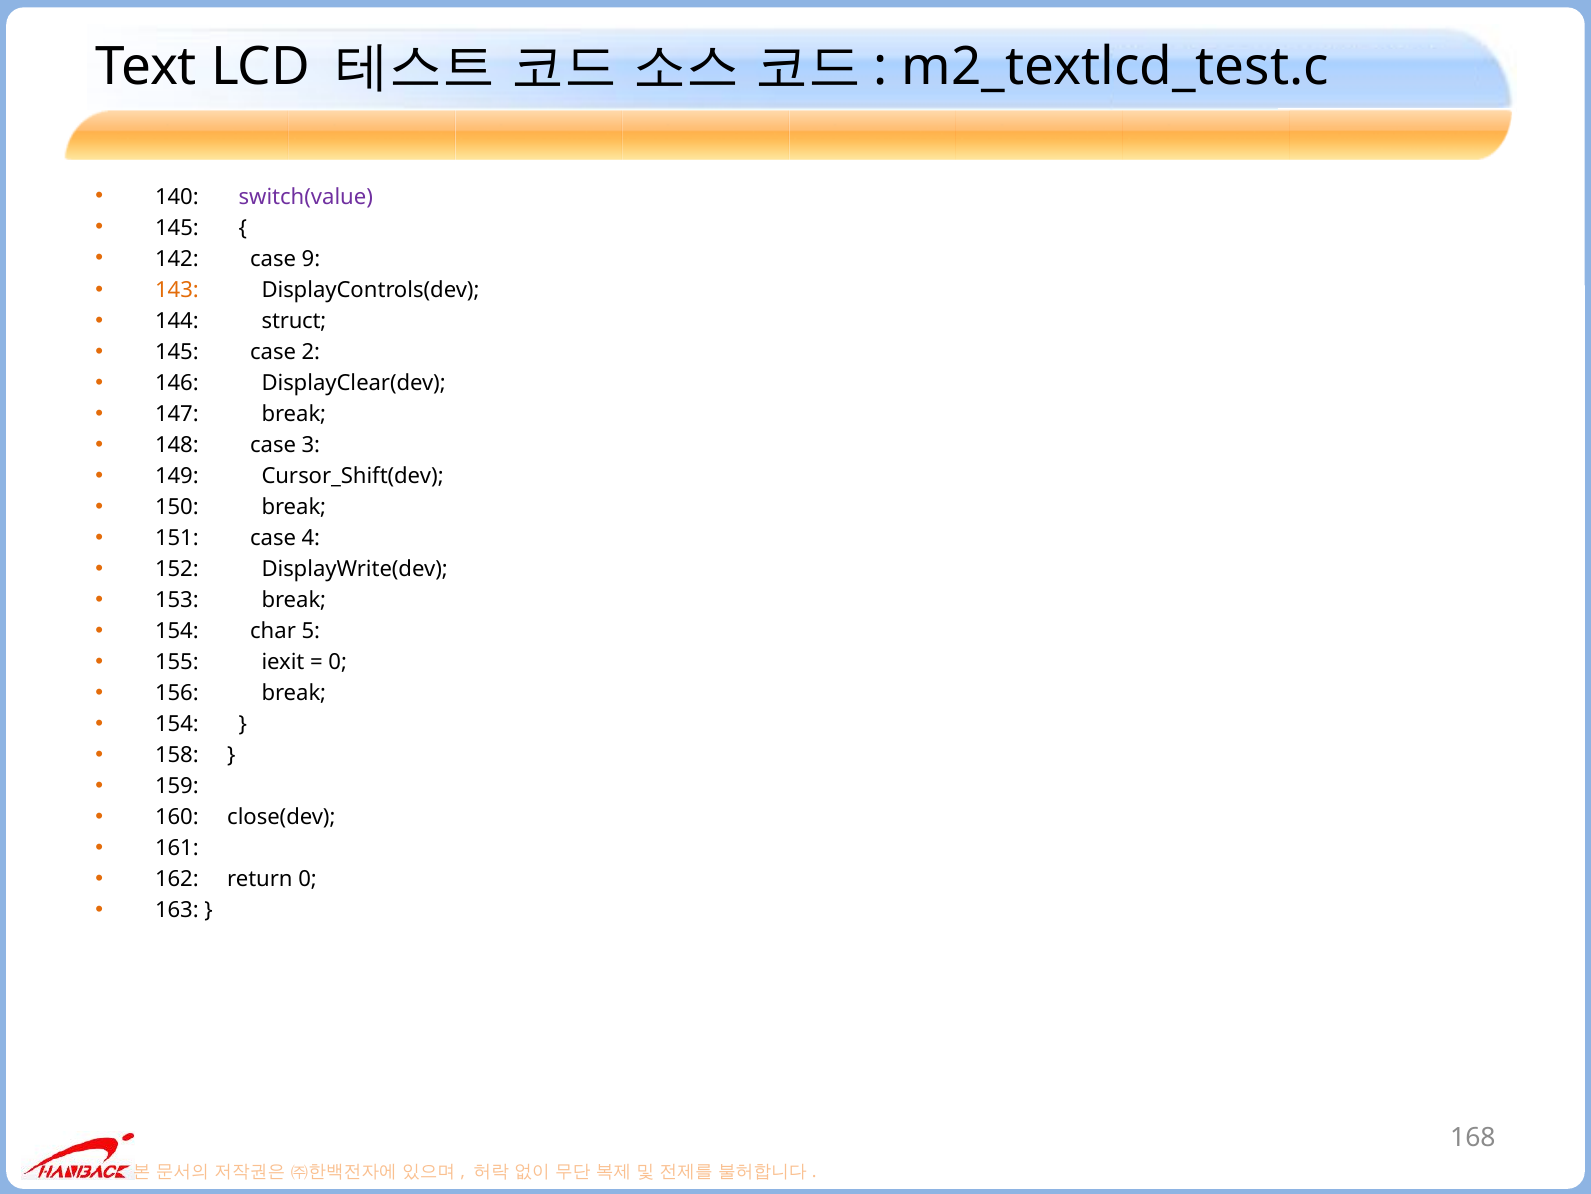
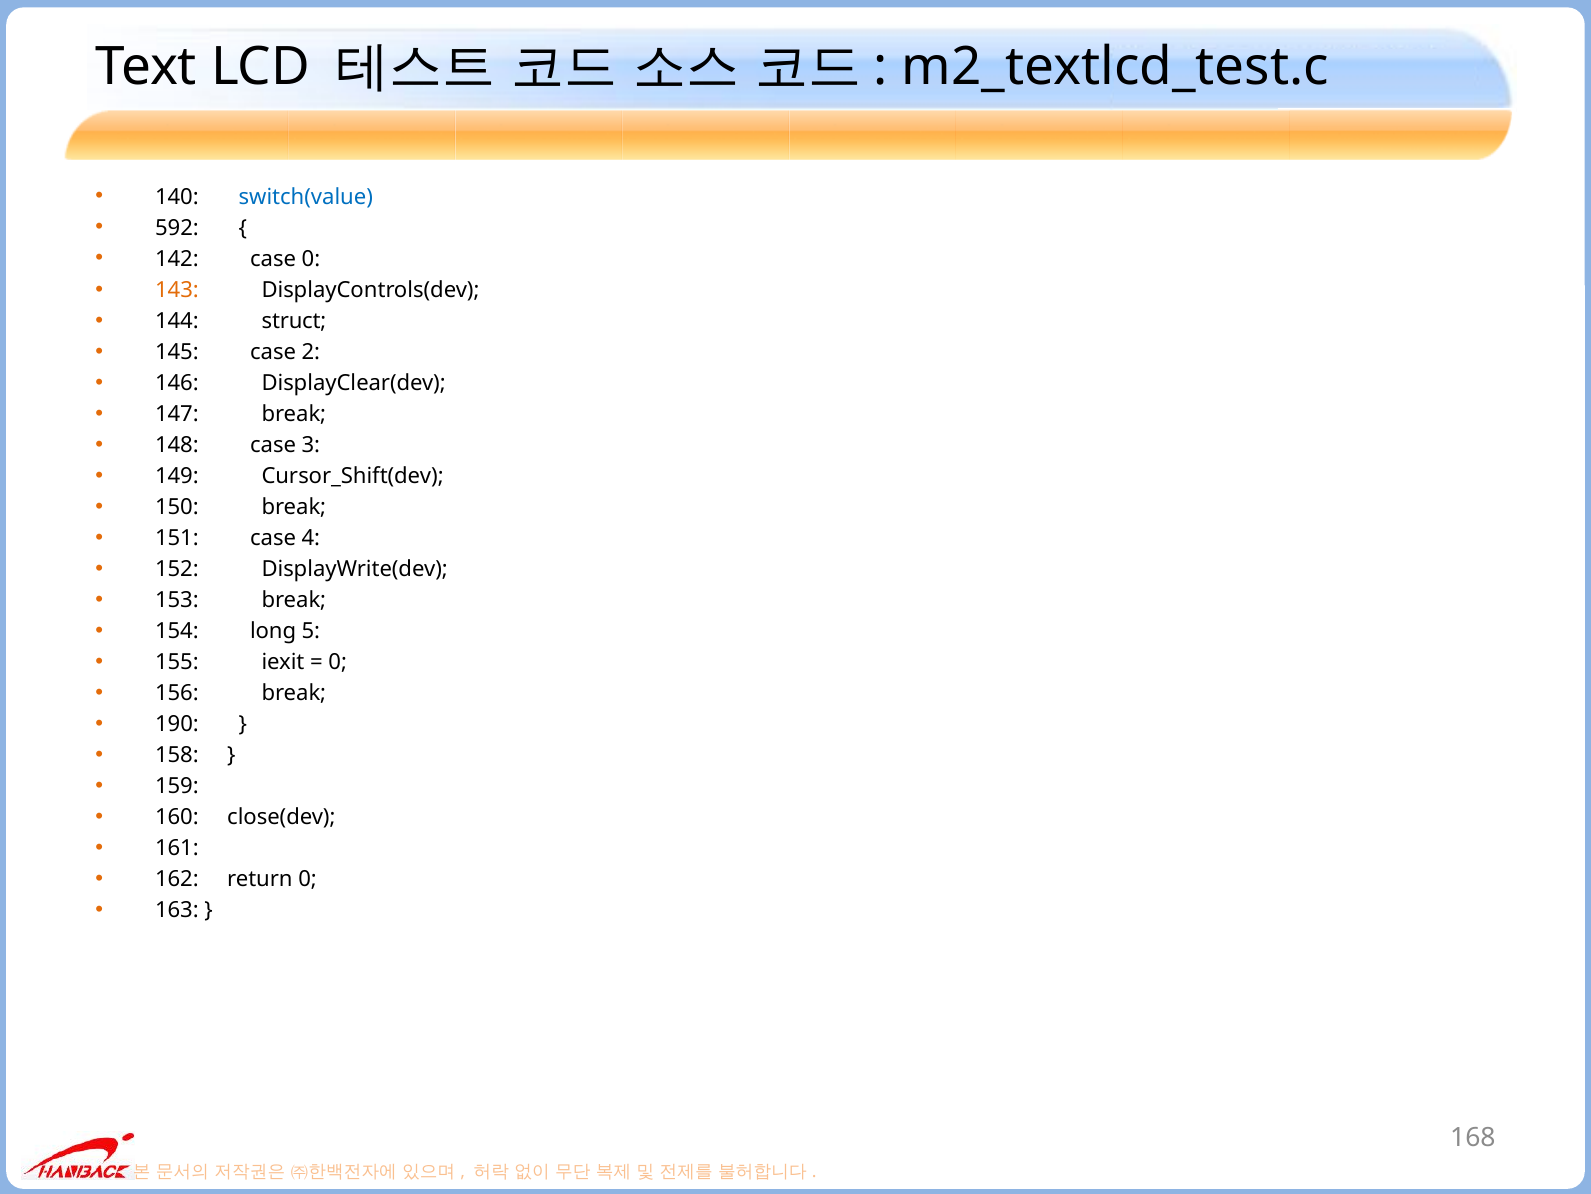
switch(value colour: purple -> blue (306, 197)
145: 145 -> 592 (177, 228)
case 9: 9 -> 0 (311, 259)
char: char -> long (273, 631)
154: 154 -> 190 (177, 724)
